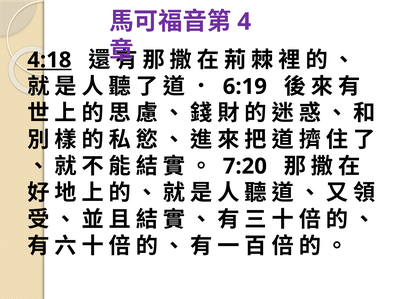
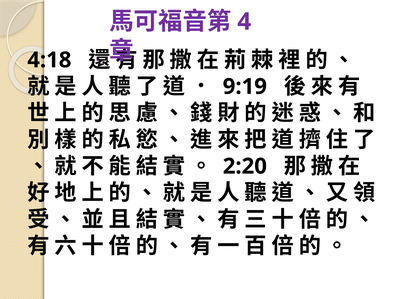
4:18 underline: present -> none (49, 60)
6:19: 6:19 -> 9:19 (245, 87)
7:20: 7:20 -> 2:20 (245, 166)
